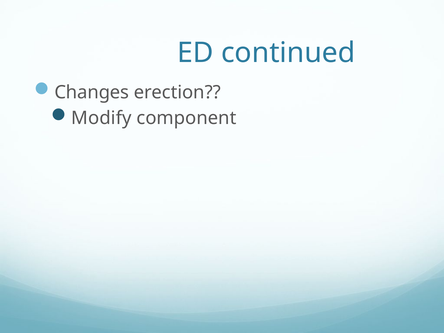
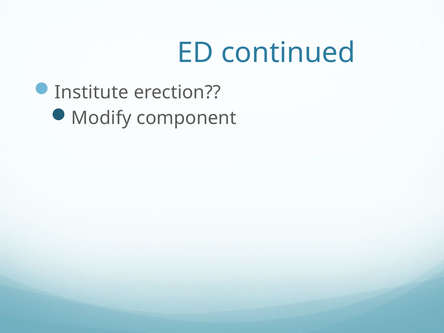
Changes: Changes -> Institute (92, 92)
